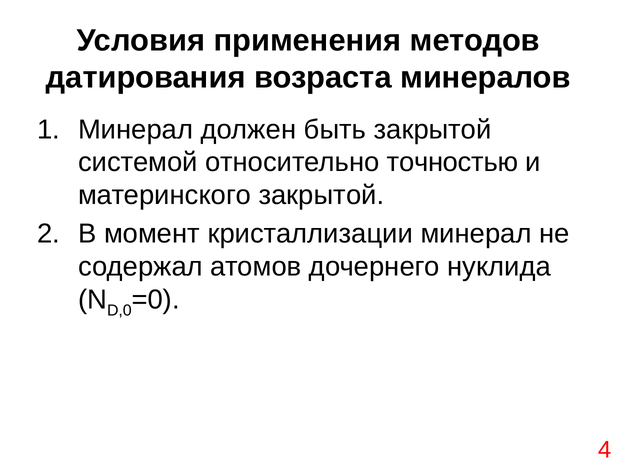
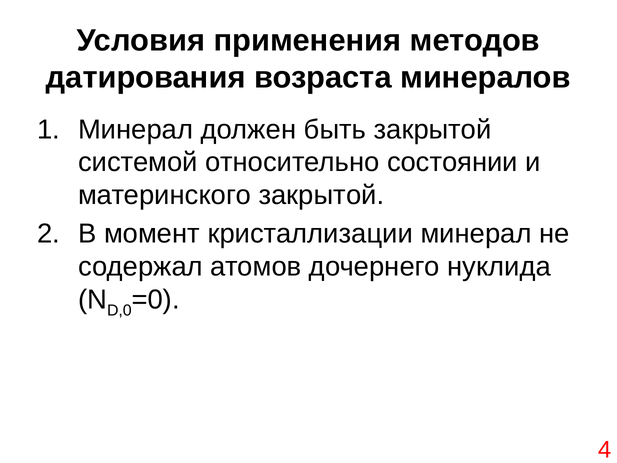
точностью: точностью -> состоянии (452, 162)
